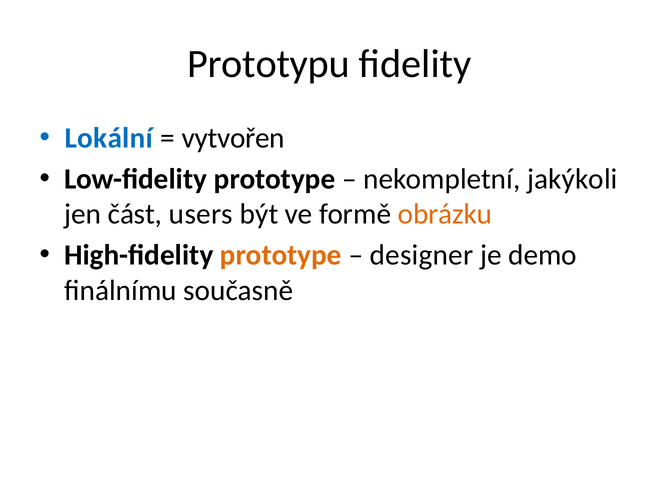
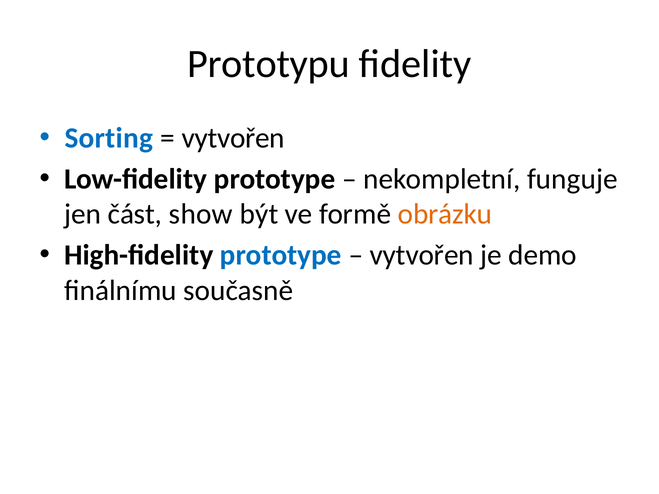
Lokální: Lokální -> Sorting (109, 138)
jakýkoli: jakýkoli -> funguje (572, 179)
users: users -> show (201, 214)
prototype colour: orange -> blue (281, 255)
designer: designer -> vytvořen (422, 255)
